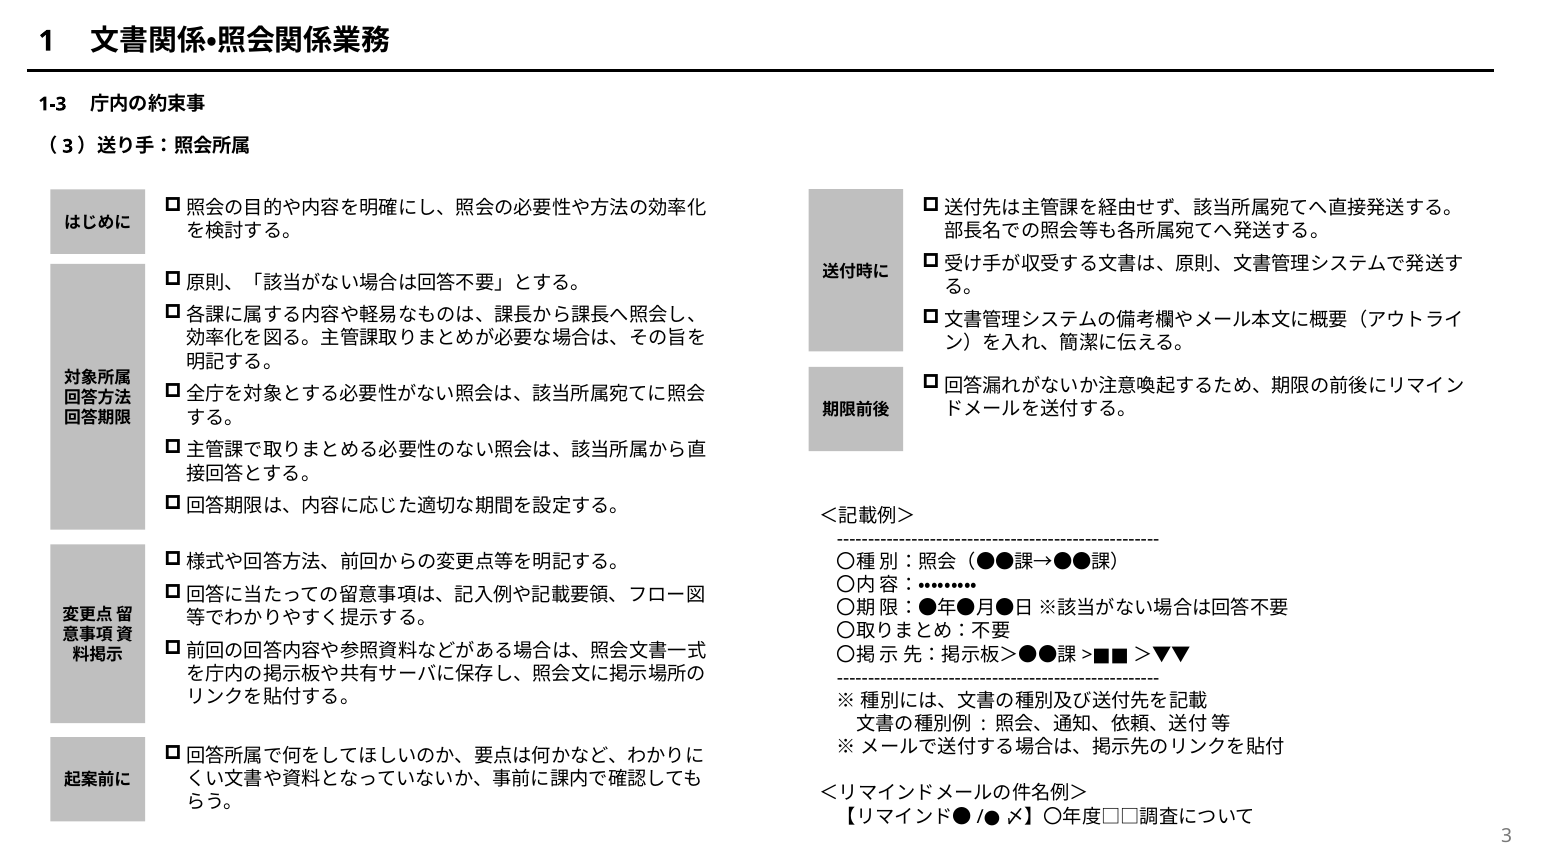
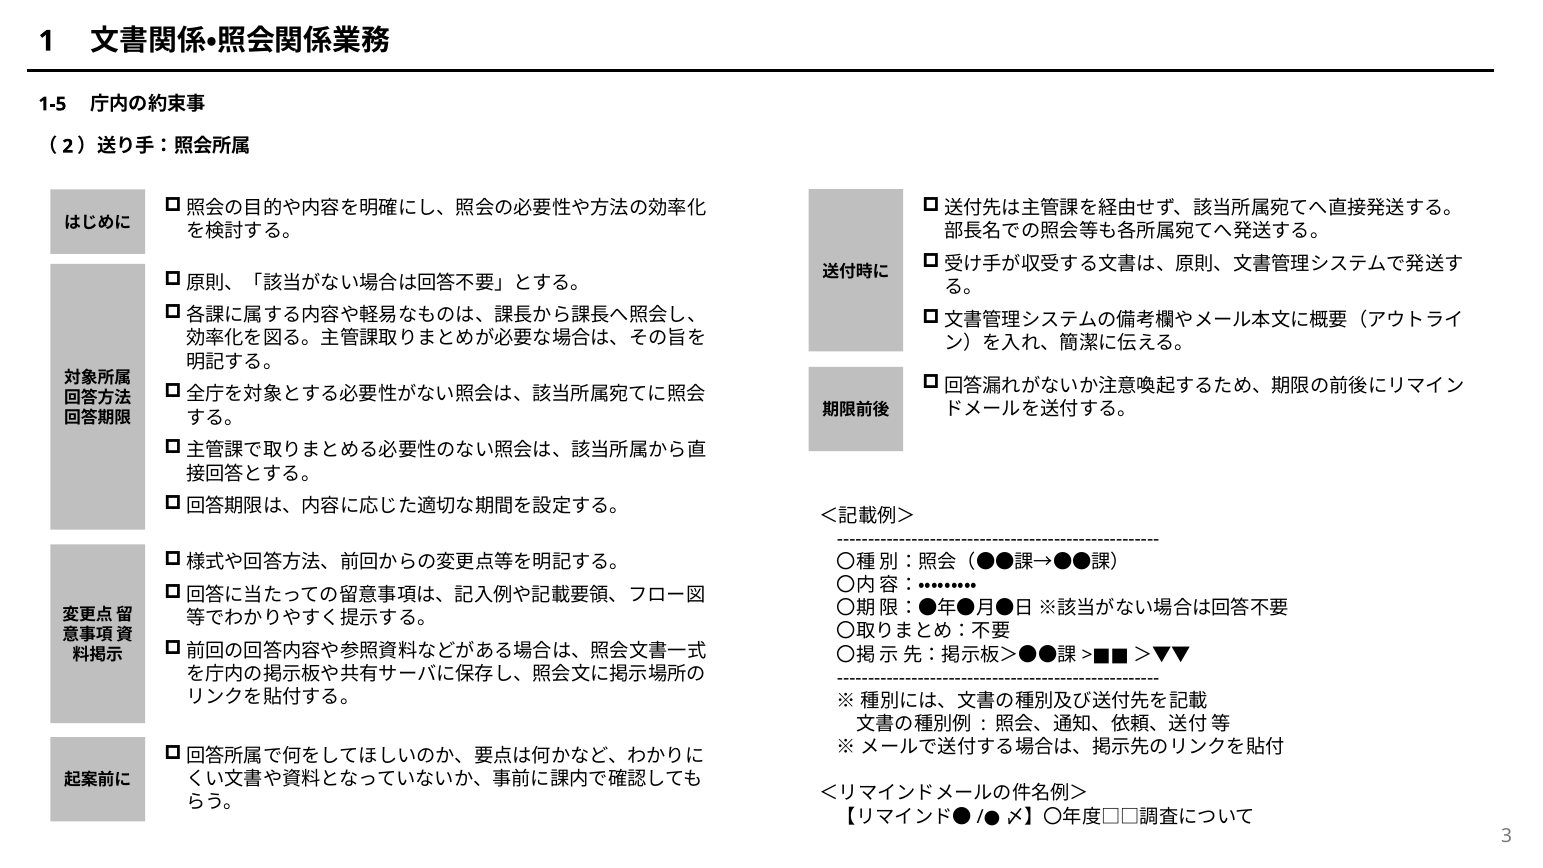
1-3: 1-3 -> 1-5 (52, 104)
3: 3 -> 2 (68, 146)
